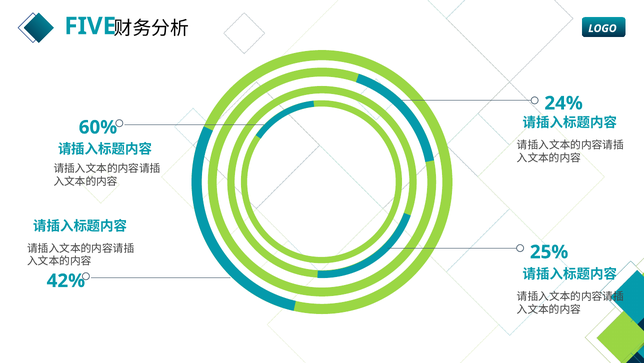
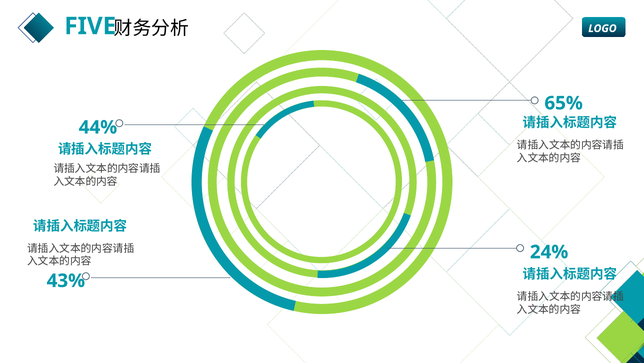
24%: 24% -> 65% (564, 103)
60%: 60% -> 44% (98, 127)
25%: 25% -> 24% (549, 252)
42%: 42% -> 43% (66, 280)
